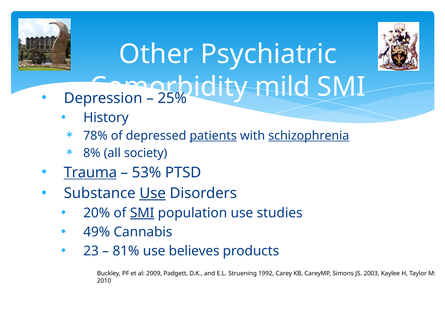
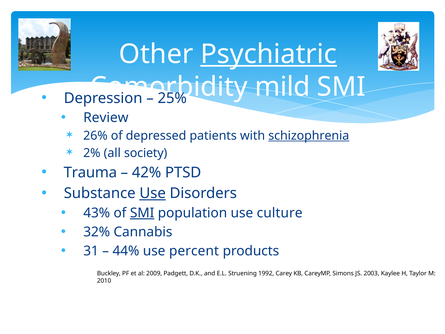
Psychiatric underline: none -> present (269, 54)
History: History -> Review (106, 118)
78%: 78% -> 26% (95, 136)
patients underline: present -> none (213, 136)
8%: 8% -> 2% (92, 153)
Trauma underline: present -> none (90, 172)
53%: 53% -> 42% (147, 172)
20%: 20% -> 43% (97, 213)
studies: studies -> culture (280, 213)
49%: 49% -> 32% (97, 232)
23: 23 -> 31 (91, 251)
81%: 81% -> 44% (126, 251)
believes: believes -> percent (194, 251)
